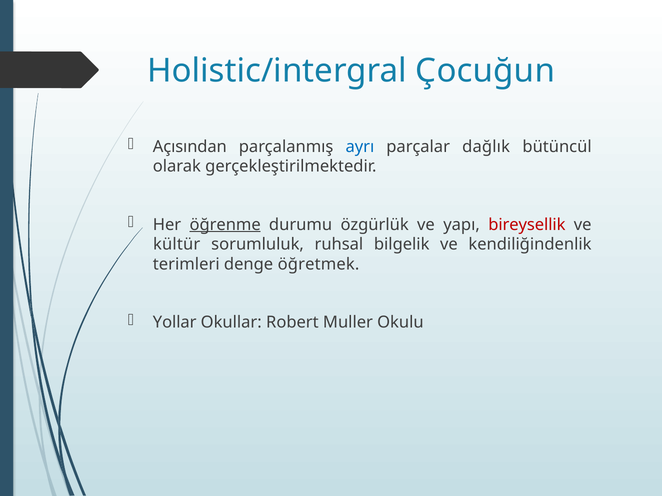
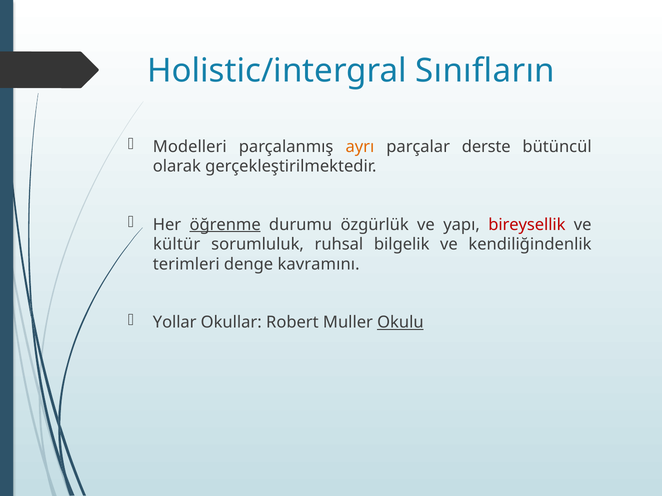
Çocuğun: Çocuğun -> Sınıfların (485, 71)
Açısından: Açısından -> Modelleri (190, 147)
ayrı colour: blue -> orange (360, 147)
dağlık: dağlık -> derste (486, 147)
öğretmek: öğretmek -> kavramını (319, 264)
Okulu underline: none -> present (400, 323)
